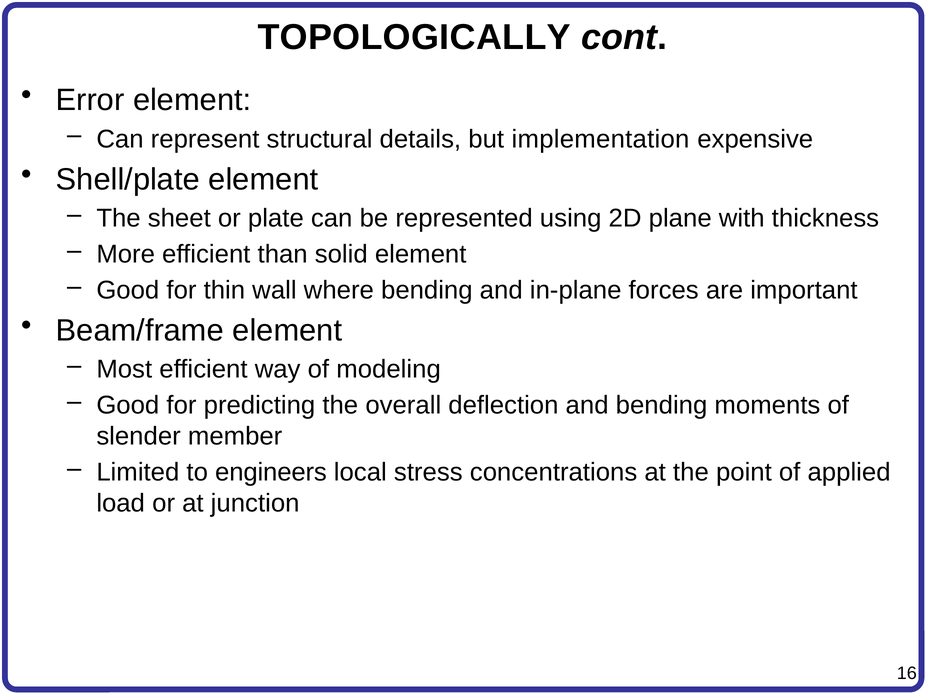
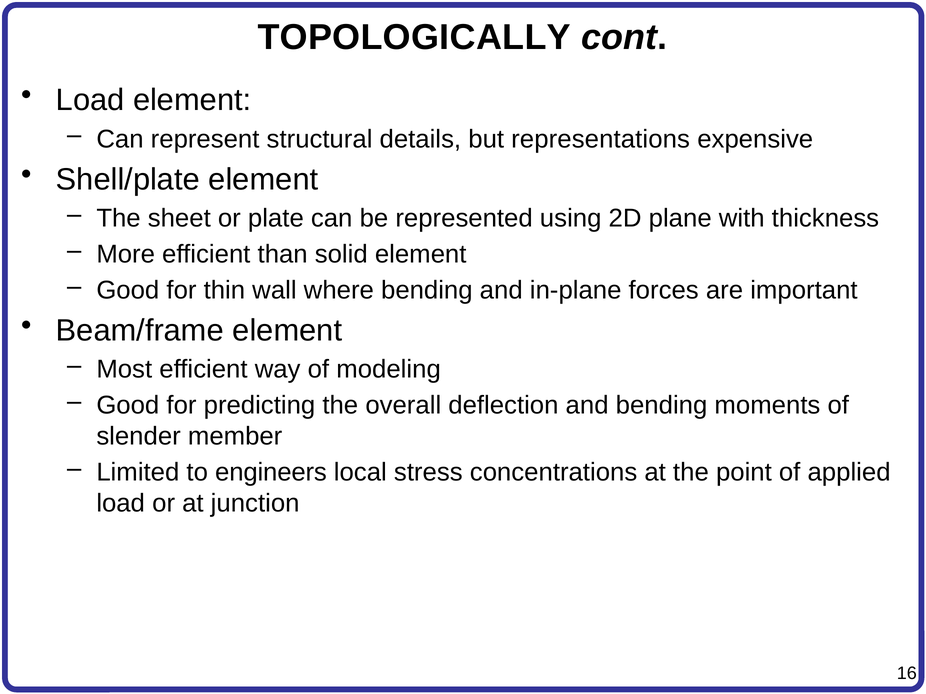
Error: Error -> Load (90, 100)
implementation: implementation -> representations (601, 139)
